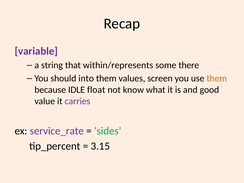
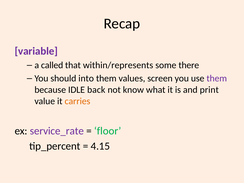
string: string -> called (52, 65)
them colour: orange -> purple (217, 78)
float: float -> back (96, 90)
good: good -> print (209, 90)
carries colour: purple -> orange (77, 101)
sides: sides -> floor (108, 131)
3.15: 3.15 -> 4.15 (100, 146)
